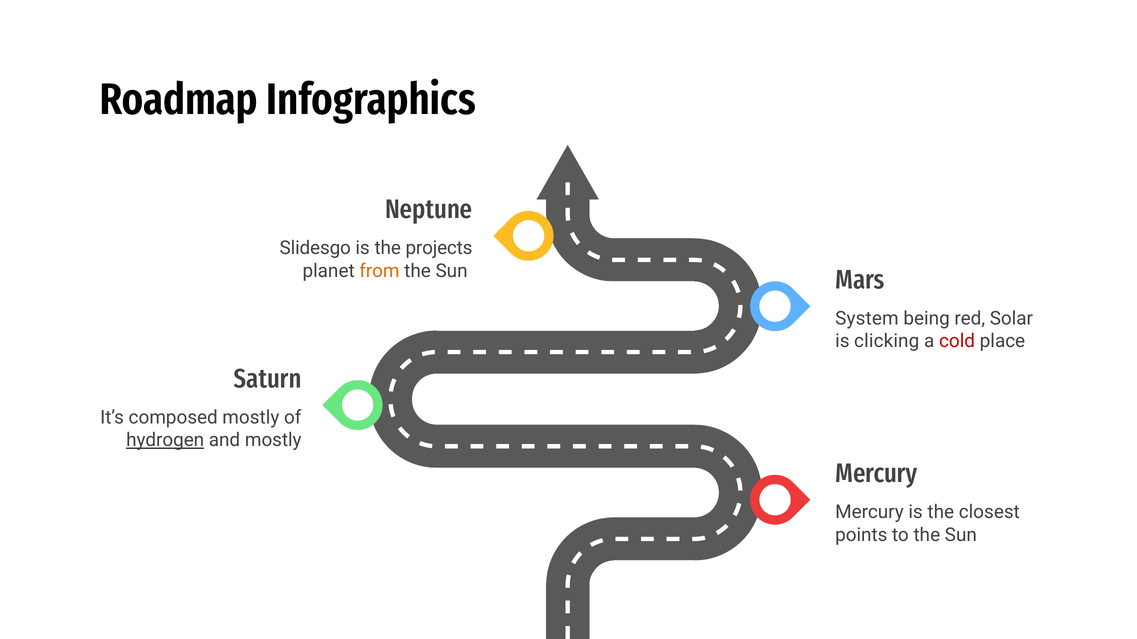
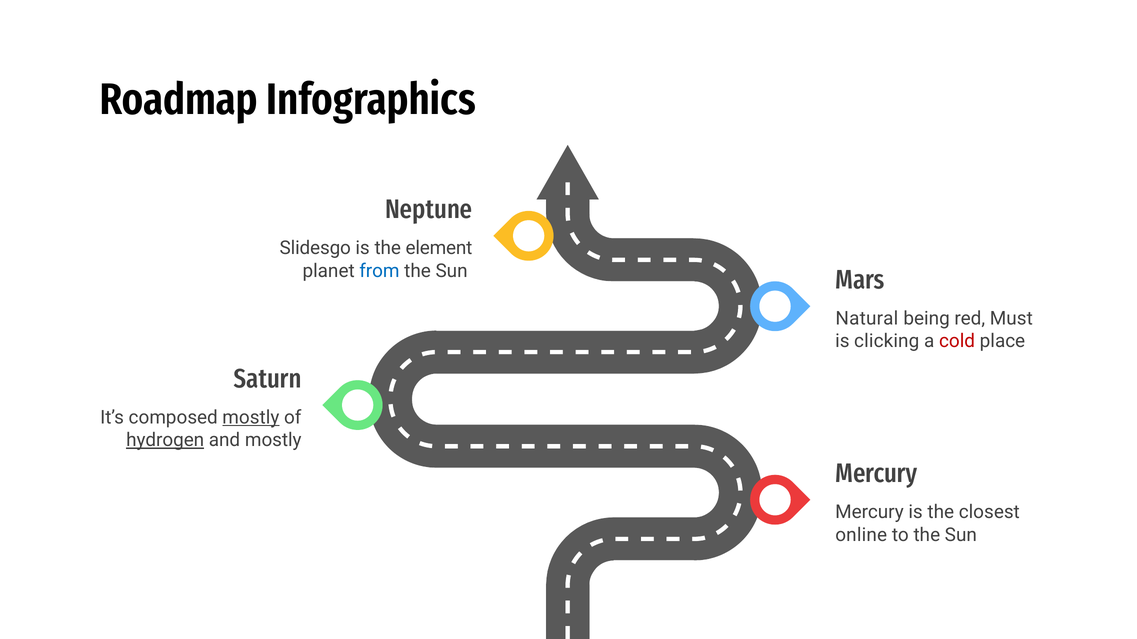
projects: projects -> element (439, 248)
from colour: orange -> blue (379, 271)
System: System -> Natural (867, 319)
Solar: Solar -> Must (1011, 319)
mostly underline: none -> present (251, 418)
points: points -> online (861, 535)
